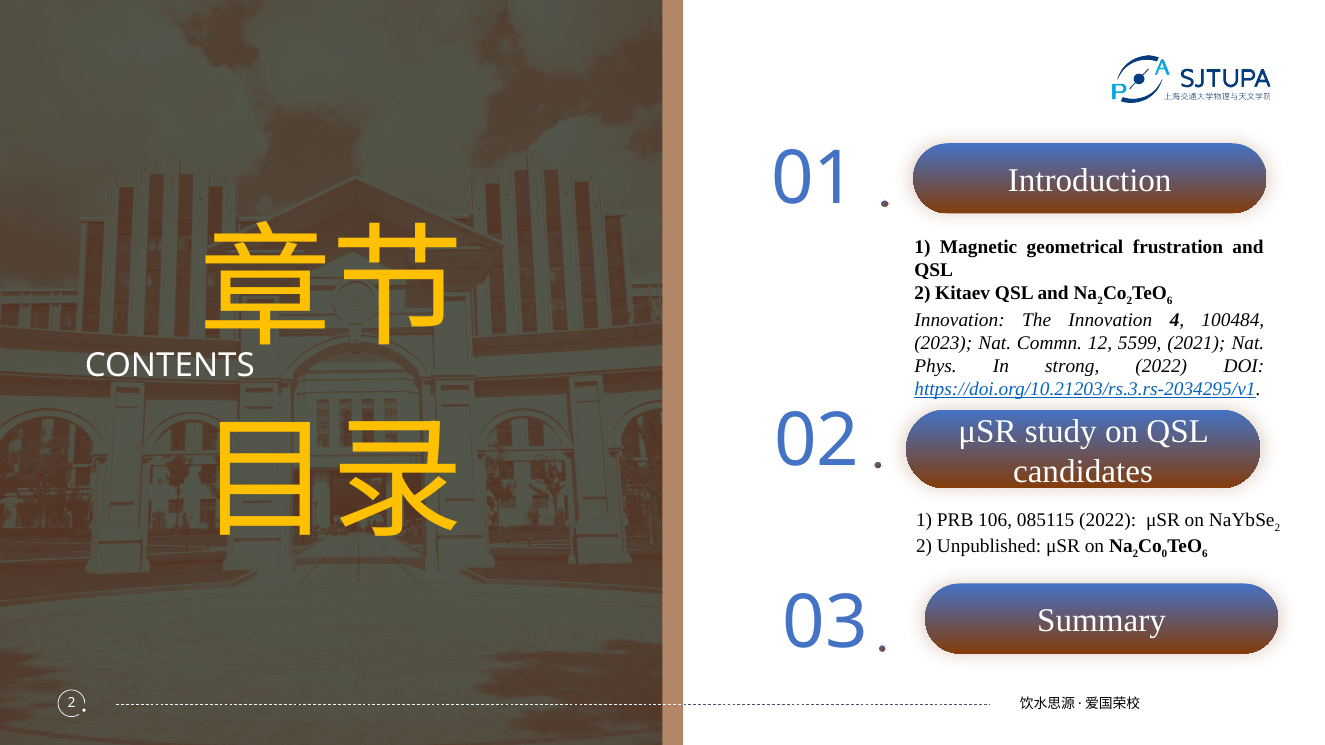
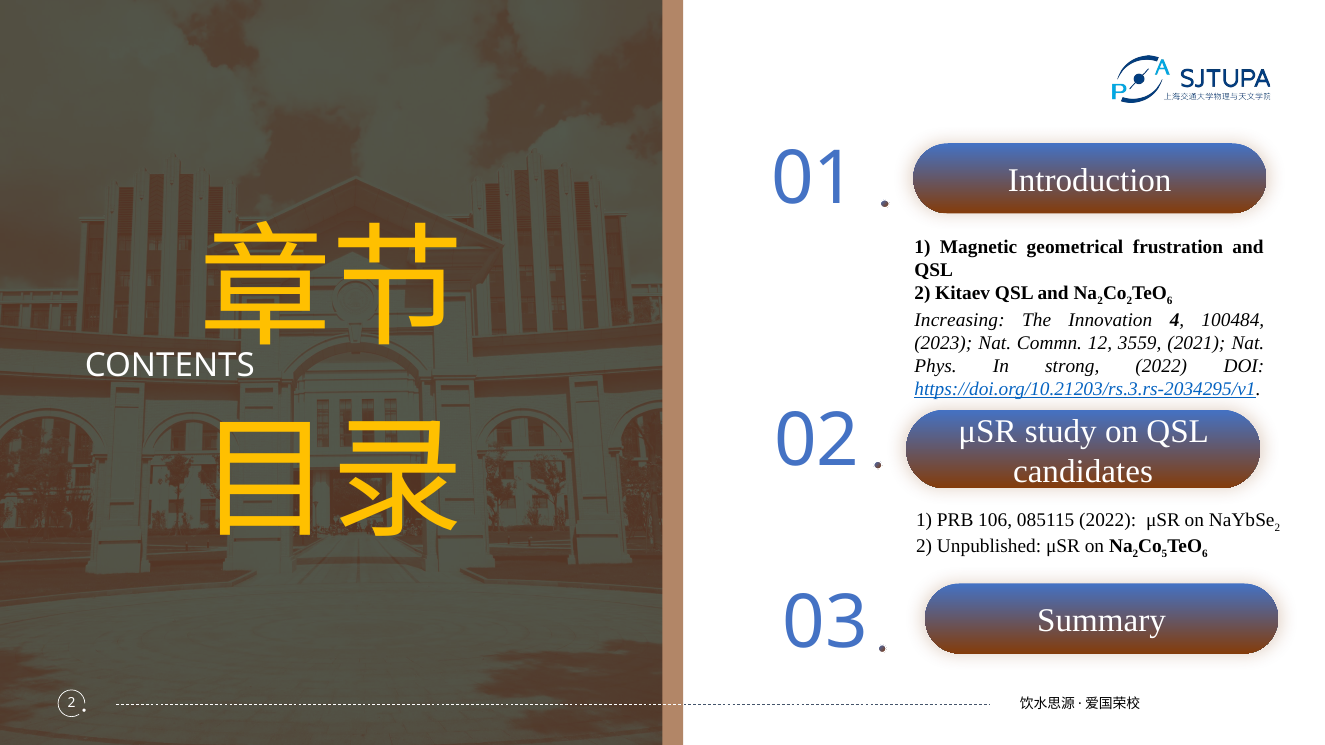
Innovation: Innovation -> Increasing (960, 320)
5599: 5599 -> 3559 (1140, 343)
0: 0 -> 5 (1165, 554)
